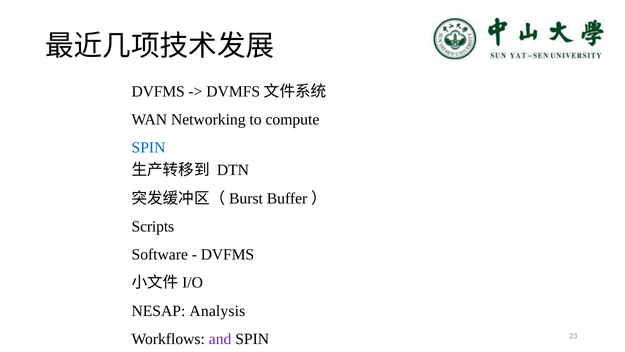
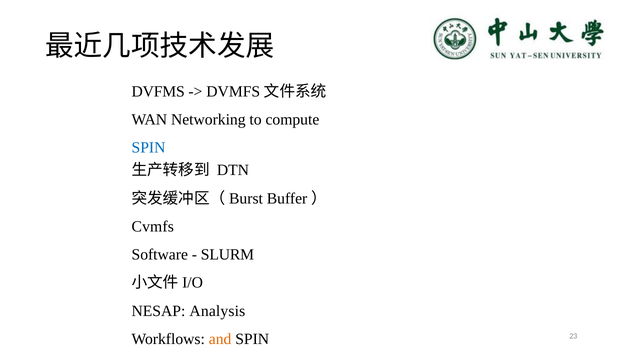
Scripts: Scripts -> Cvmfs (153, 226)
DVFMS: DVFMS -> SLURM (227, 254)
and colour: purple -> orange (220, 339)
